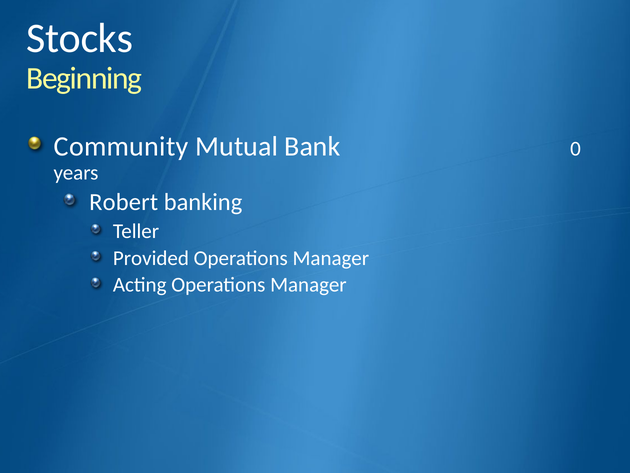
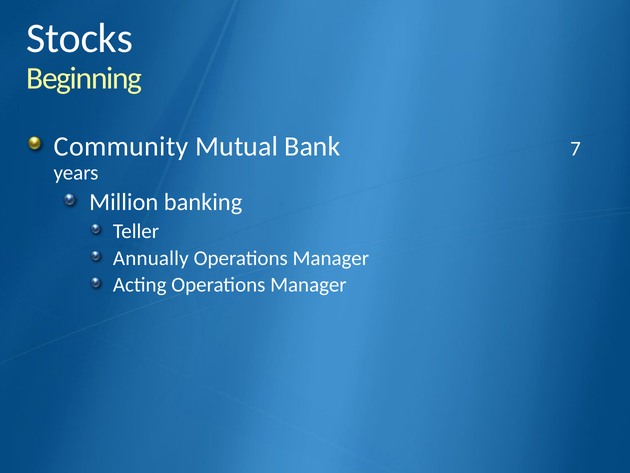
0: 0 -> 7 (575, 149)
Robert: Robert -> Million (124, 202)
Provided: Provided -> Annually (151, 258)
